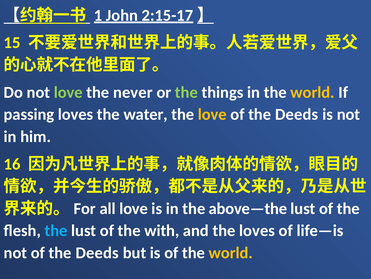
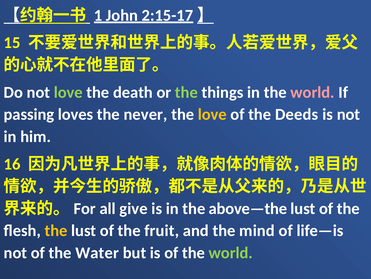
never: never -> death (133, 92)
world colour: yellow -> pink (313, 92)
water: water -> never (145, 114)
all love: love -> give (134, 208)
the colour: light blue -> yellow (56, 230)
with: with -> fruit (162, 230)
the loves: loves -> mind (257, 230)
not of the Deeds: Deeds -> Water (97, 252)
world colour: yellow -> light green (231, 252)
